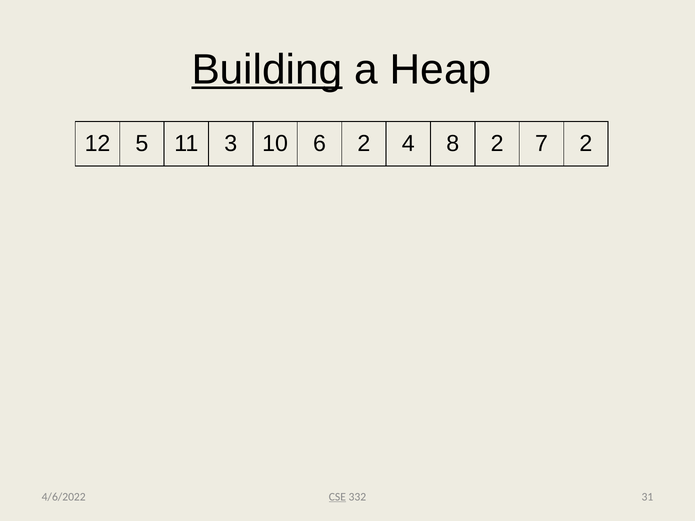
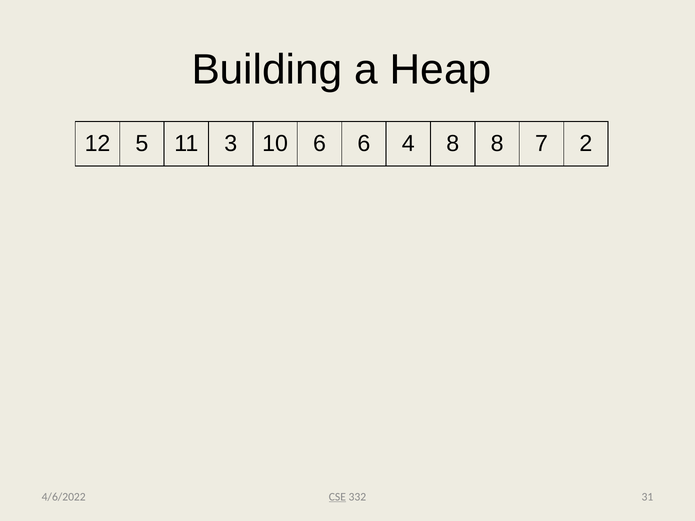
Building underline: present -> none (267, 70)
6 2: 2 -> 6 (364, 144)
8 2: 2 -> 8 (497, 144)
